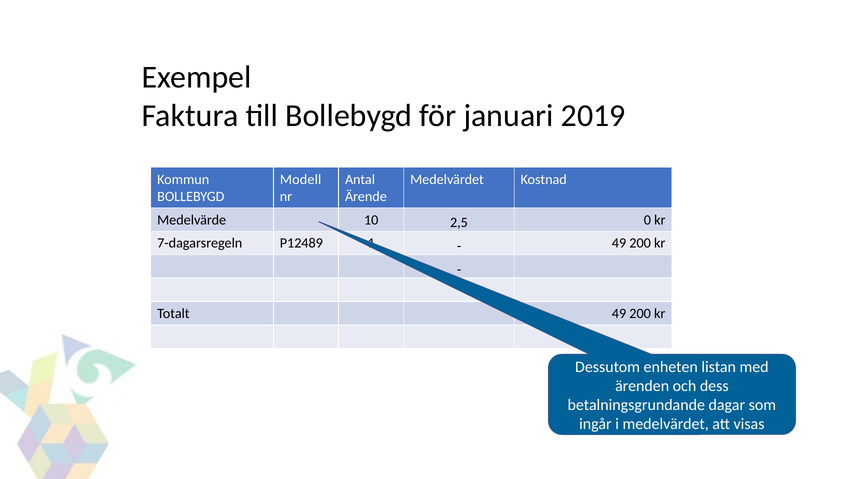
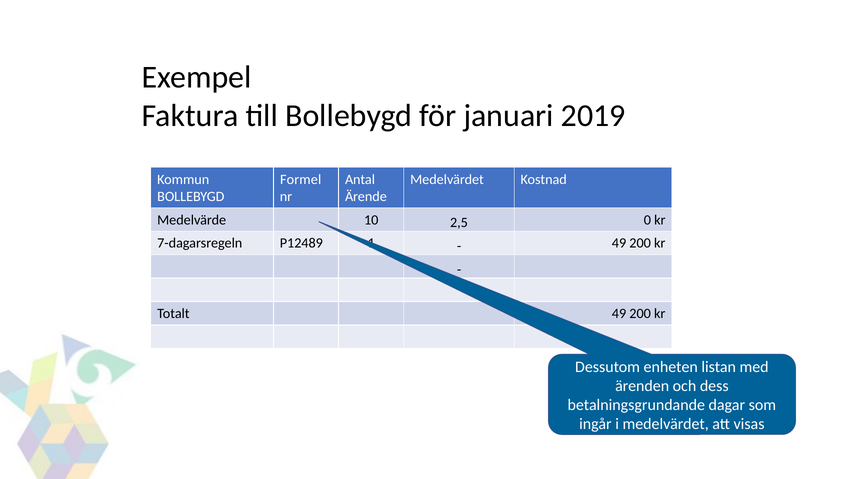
Modell: Modell -> Formel (301, 179)
